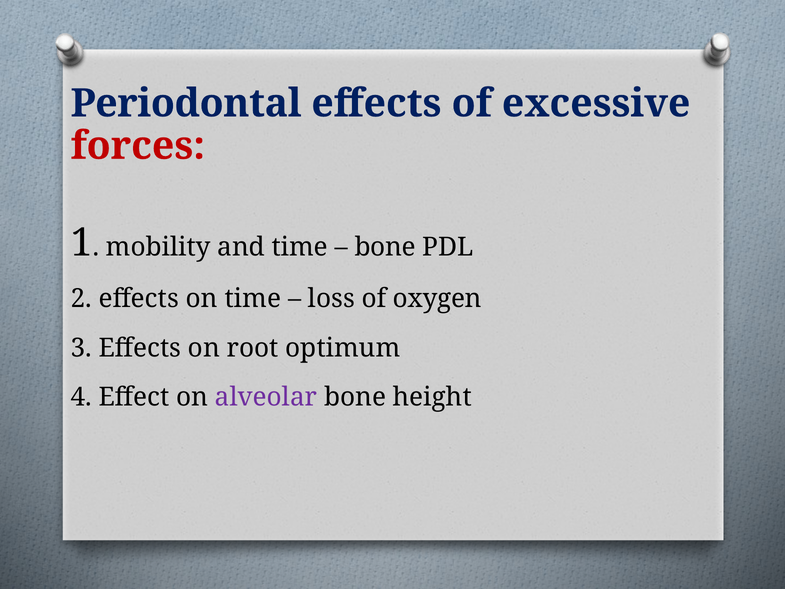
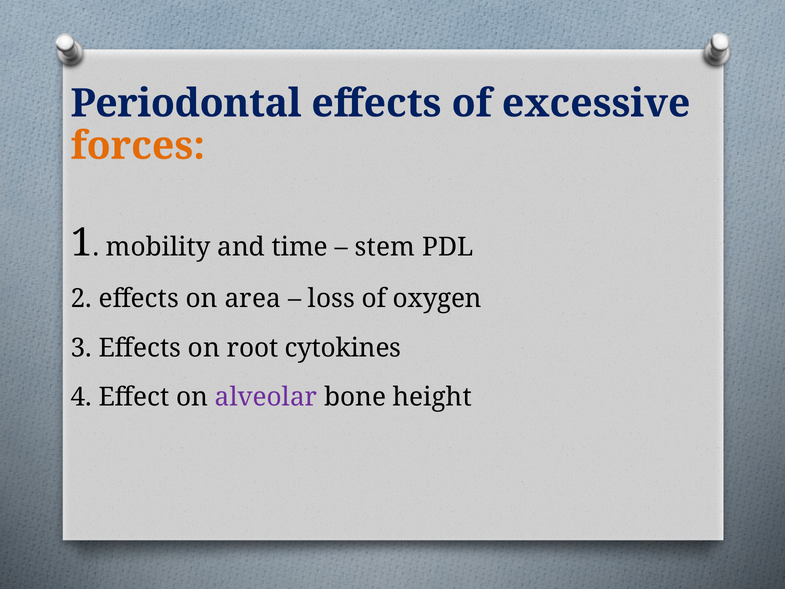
forces colour: red -> orange (138, 146)
bone: bone -> stem (385, 247)
on time: time -> area (253, 299)
optimum: optimum -> cytokines (343, 348)
